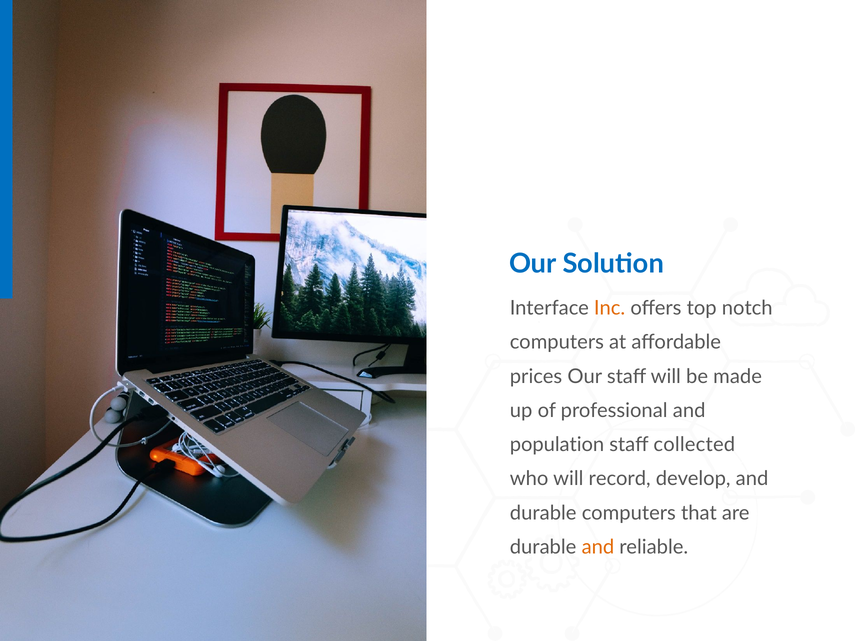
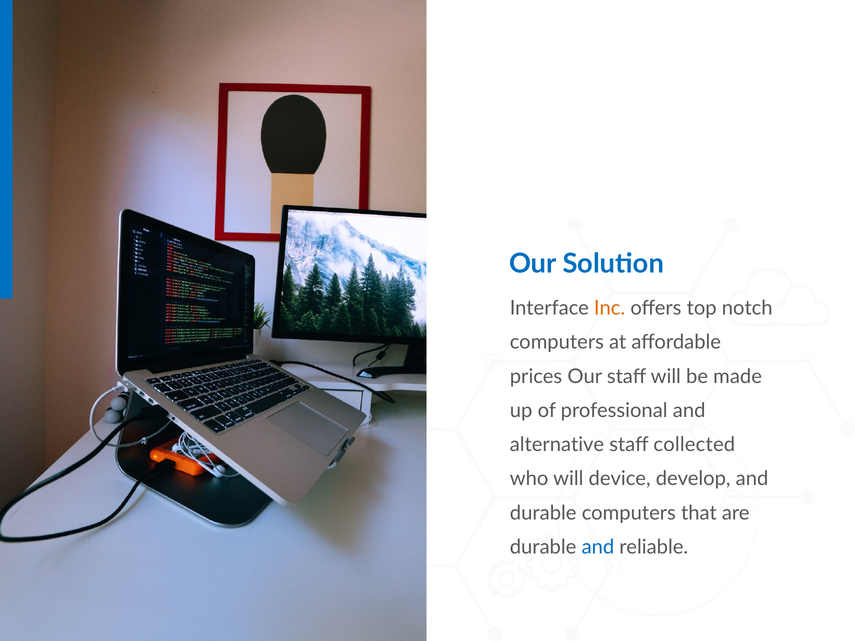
population: population -> alternative (557, 445)
record: record -> device (620, 479)
and colour: orange -> blue (598, 547)
